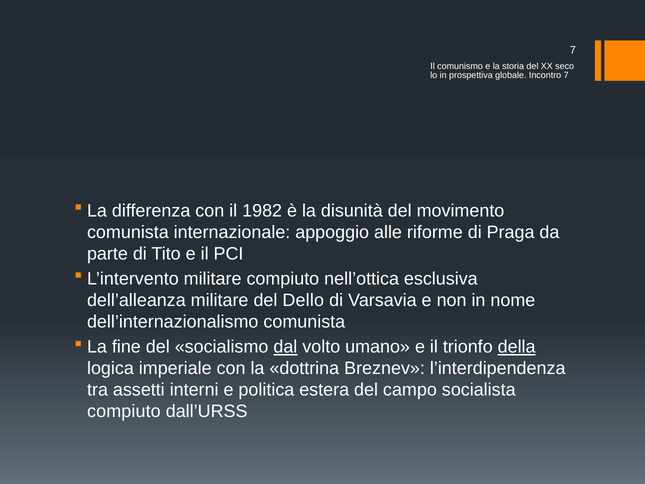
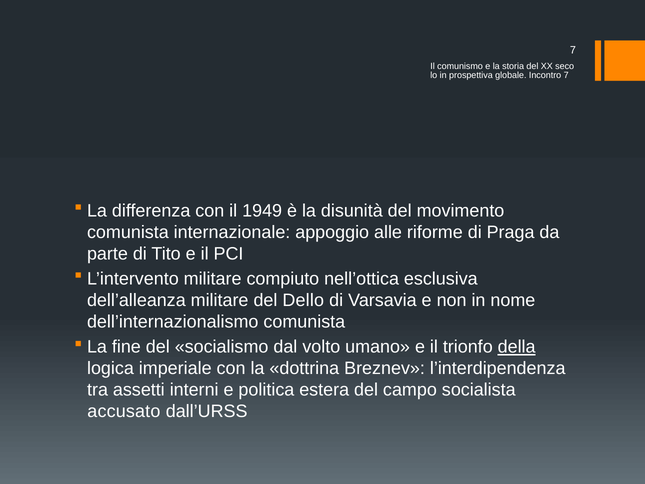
1982: 1982 -> 1949 (262, 211)
dal underline: present -> none (285, 347)
compiuto: compiuto -> accusato (124, 411)
